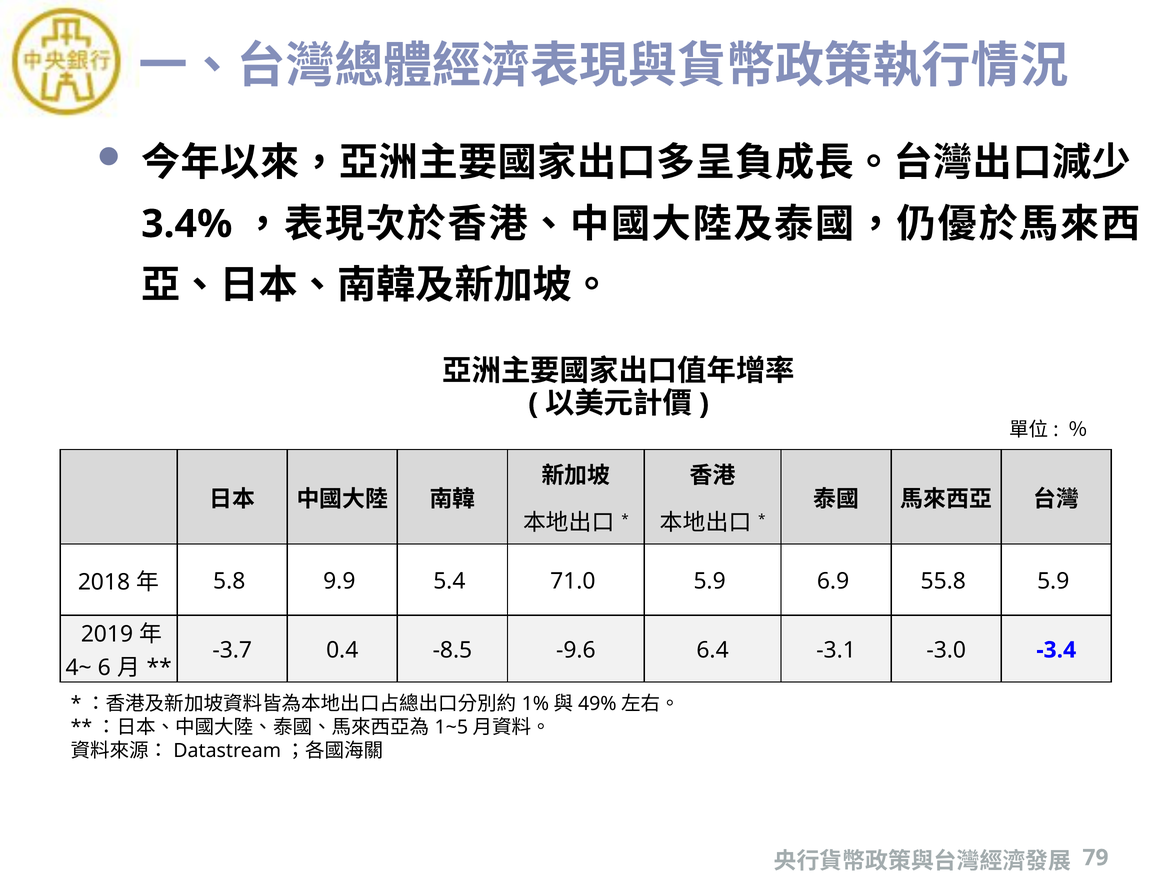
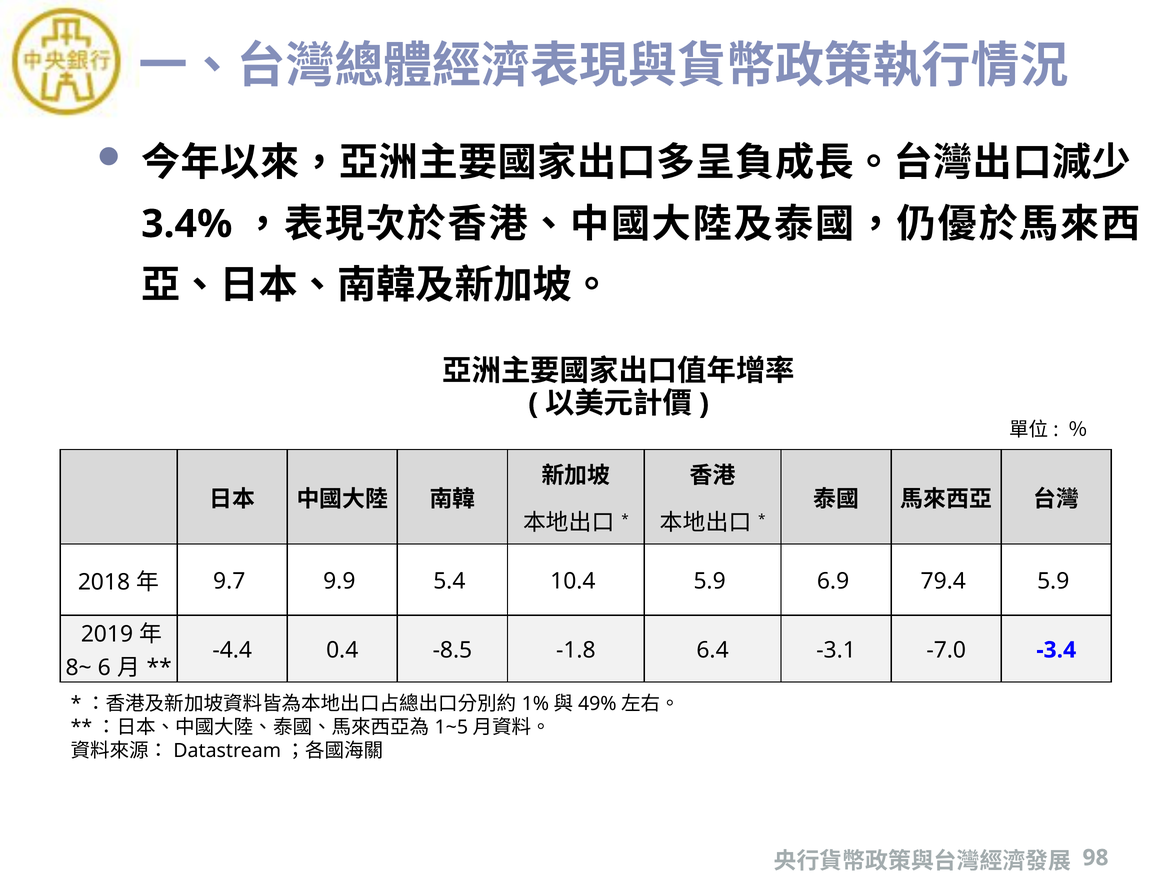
5.8: 5.8 -> 9.7 (229, 581)
71.0: 71.0 -> 10.4 (573, 581)
55.8: 55.8 -> 79.4 (943, 581)
-3.7: -3.7 -> -4.4 (232, 650)
-9.6: -9.6 -> -1.8 (576, 650)
-3.0: -3.0 -> -7.0 (946, 650)
4~: 4~ -> 8~ (79, 668)
79: 79 -> 98 (1096, 858)
